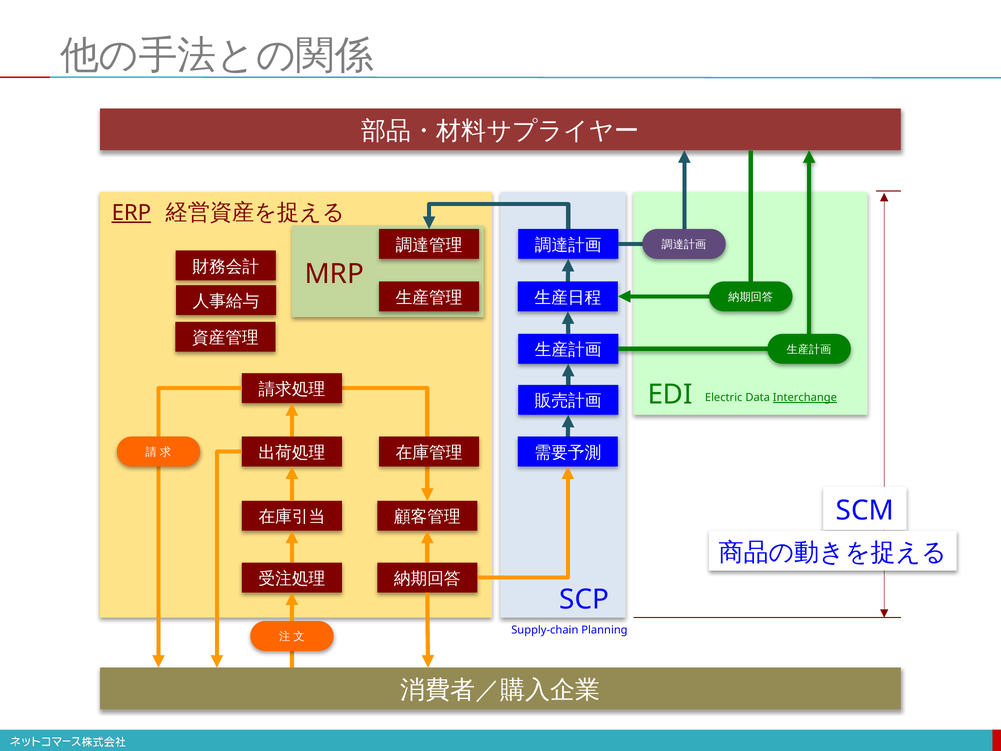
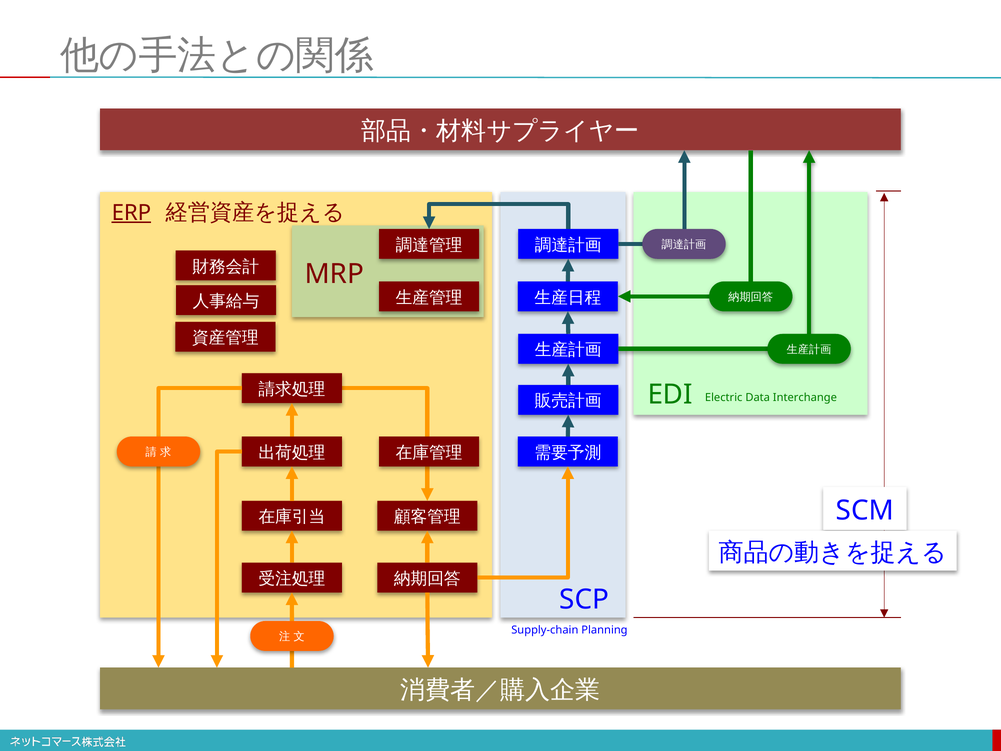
Interchange underline: present -> none (805, 398)
